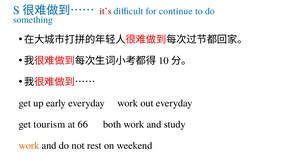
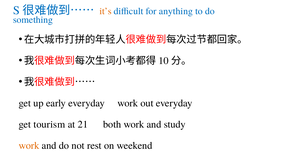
it’s colour: red -> orange (106, 11)
continue: continue -> anything (176, 11)
66: 66 -> 21 (83, 125)
